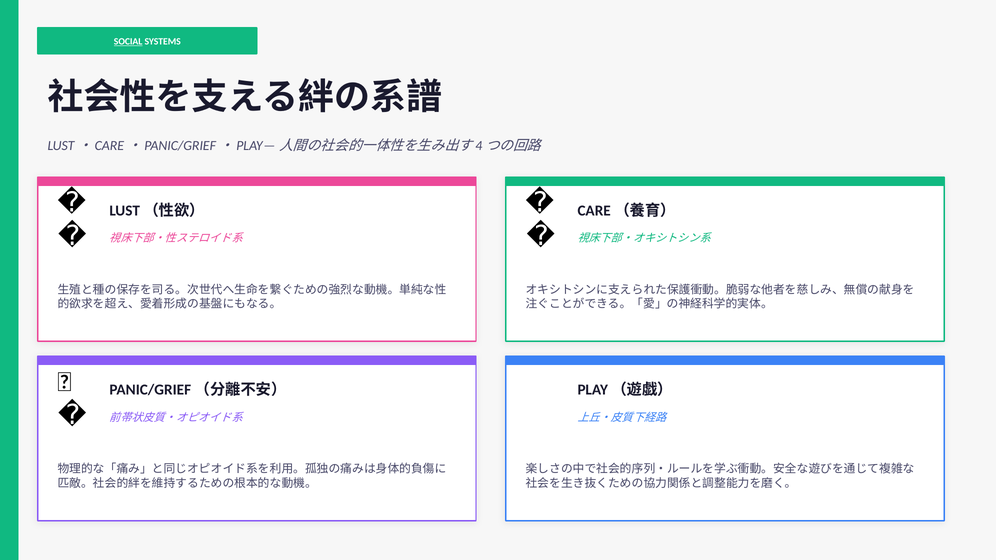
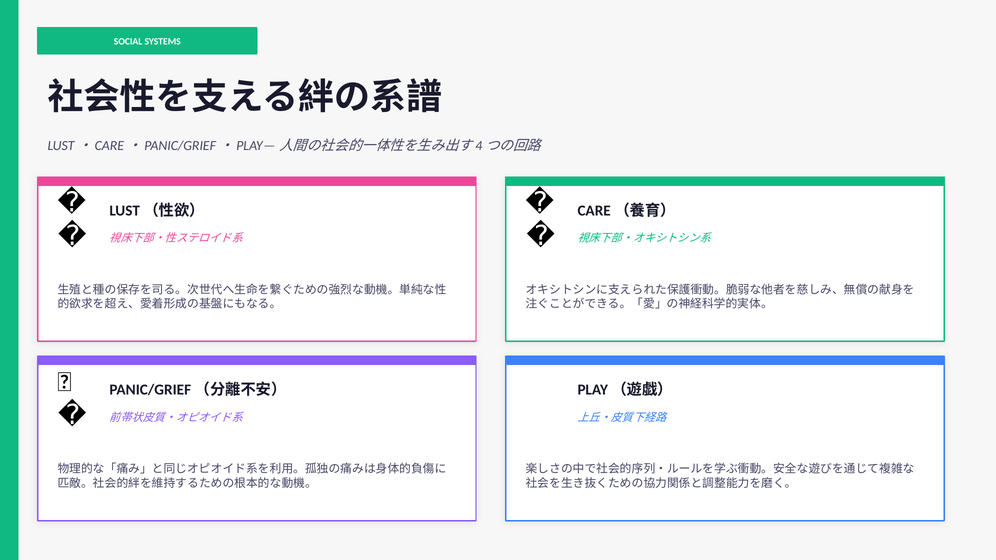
SOCIAL underline: present -> none (128, 41)
